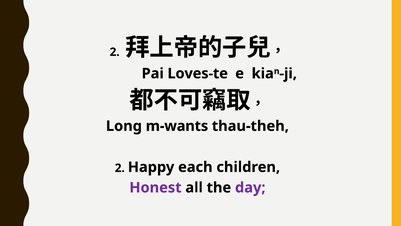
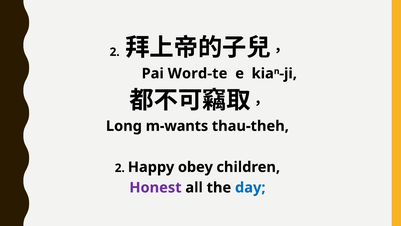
Loves-te: Loves-te -> Word-te (198, 73)
each: each -> obey (195, 167)
day colour: purple -> blue (250, 187)
